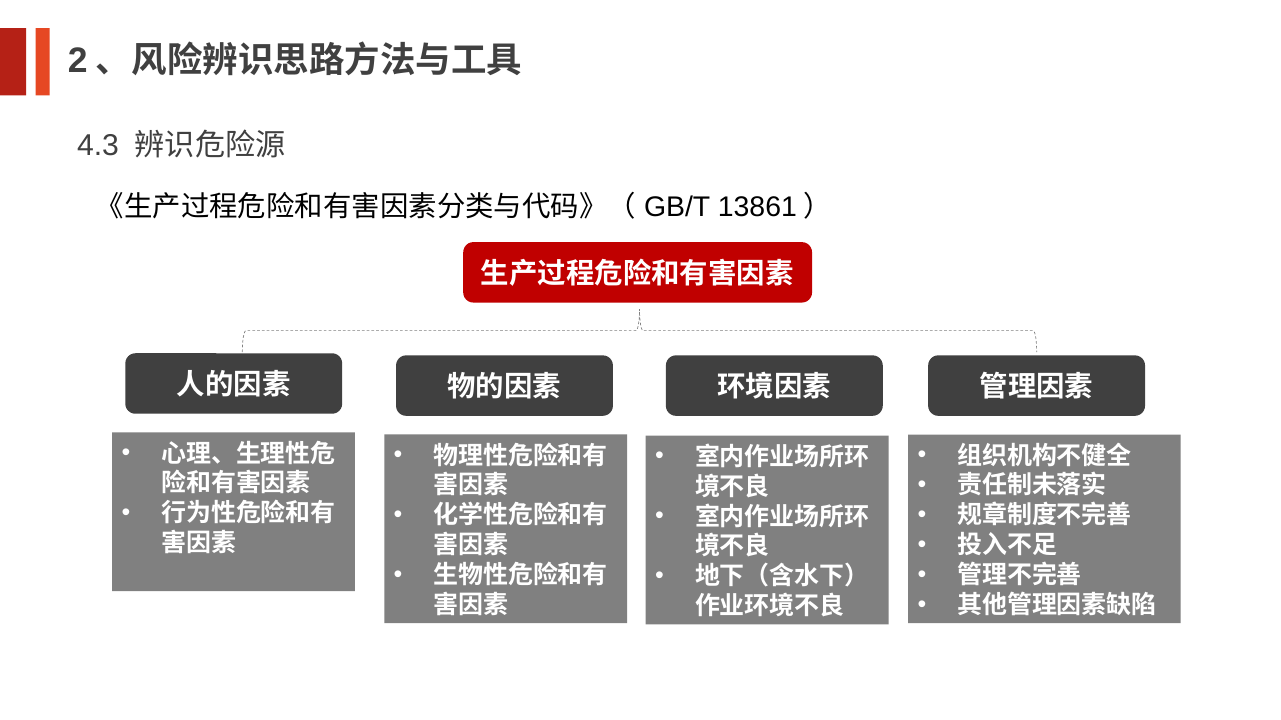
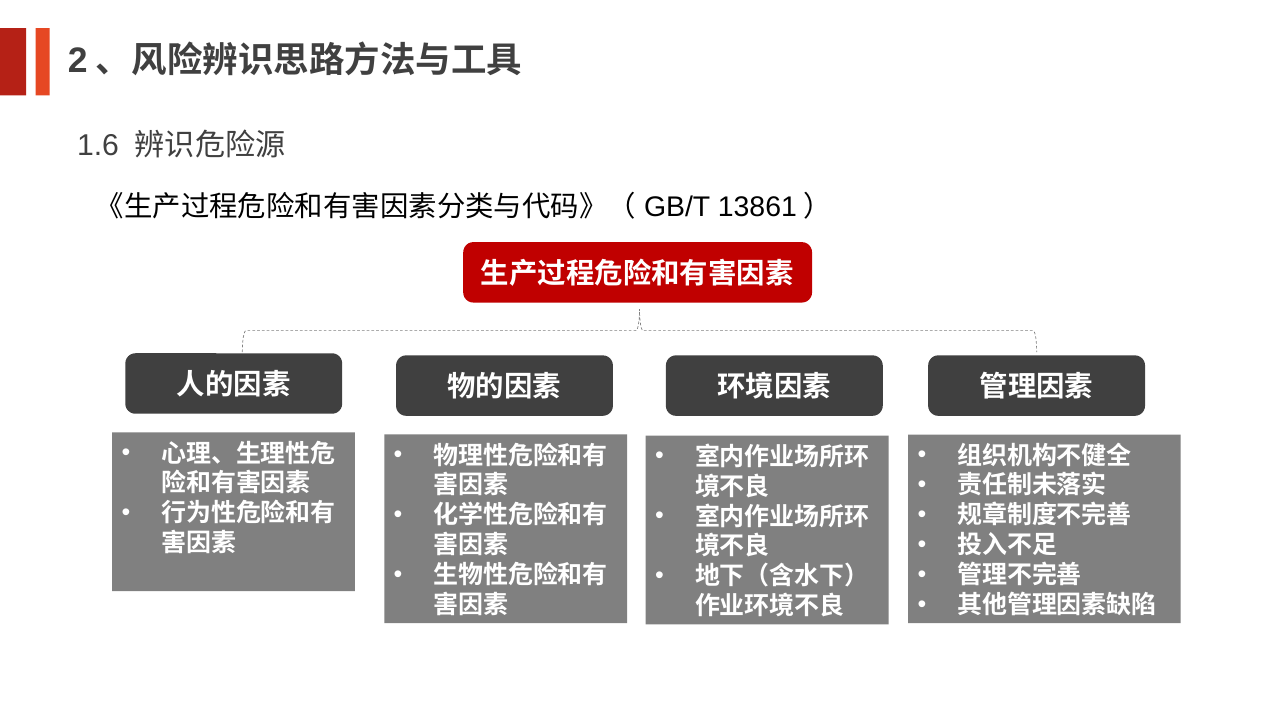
4.3: 4.3 -> 1.6 (98, 146)
